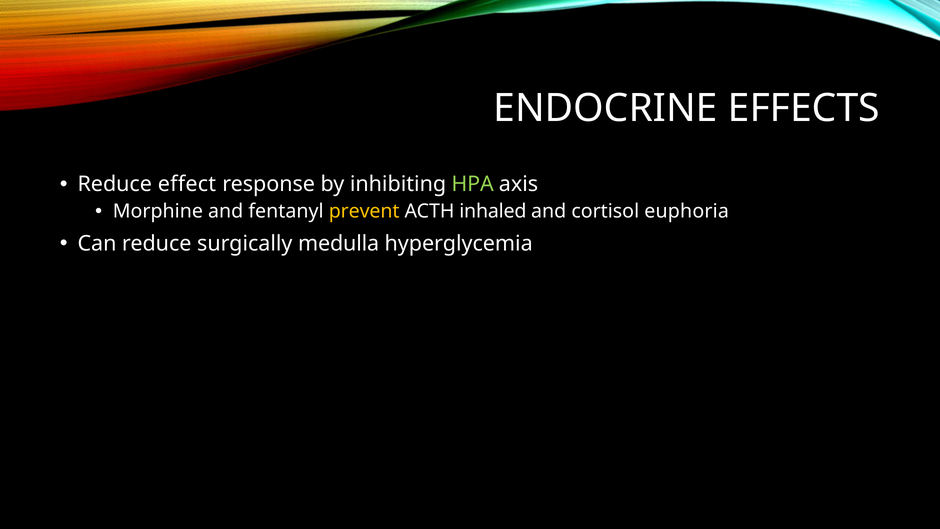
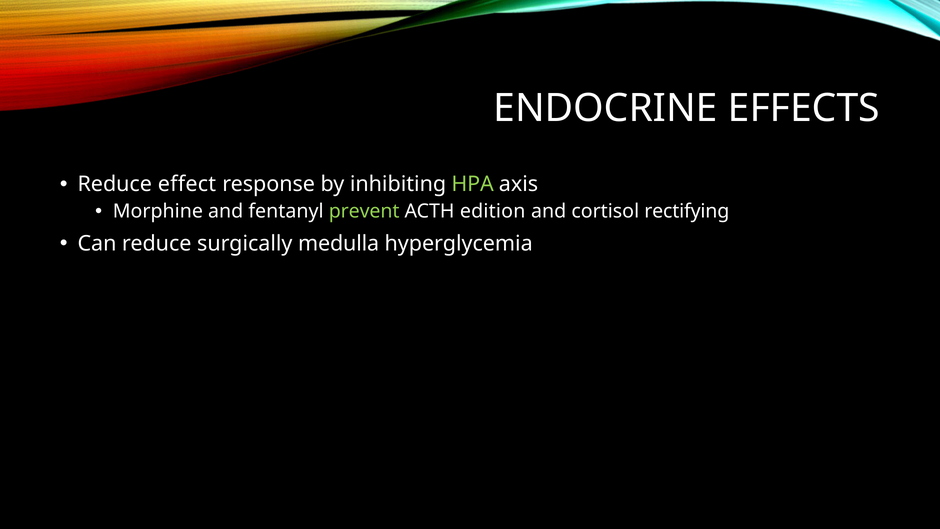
prevent colour: yellow -> light green (364, 211)
inhaled: inhaled -> edition (493, 211)
euphoria: euphoria -> rectifying (687, 211)
